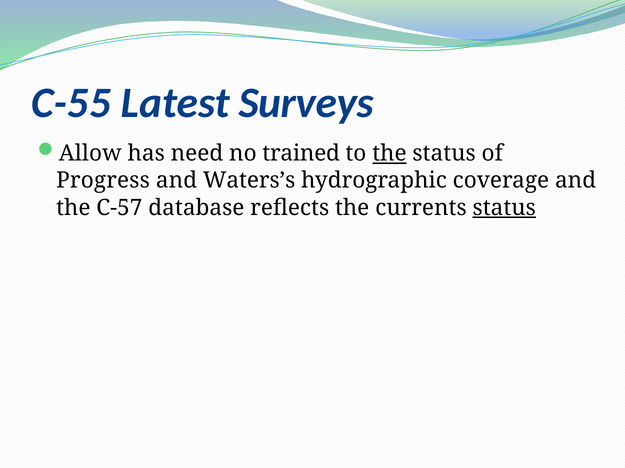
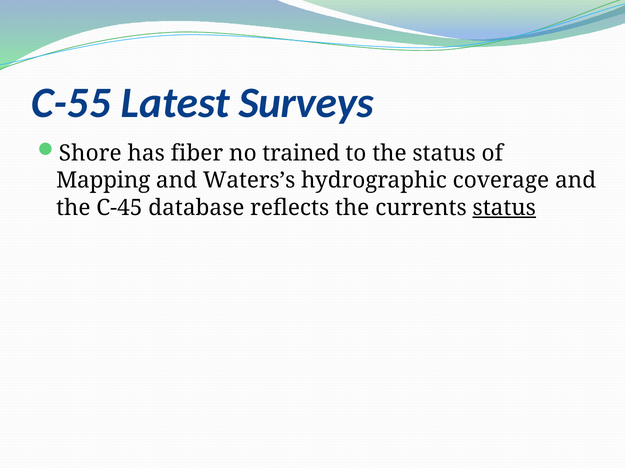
Allow: Allow -> Shore (90, 154)
need: need -> fiber (197, 154)
the underline: present -> none (389, 154)
Progress: Progress -> Mapping (103, 181)
C-57: C-57 -> C-45 (119, 208)
